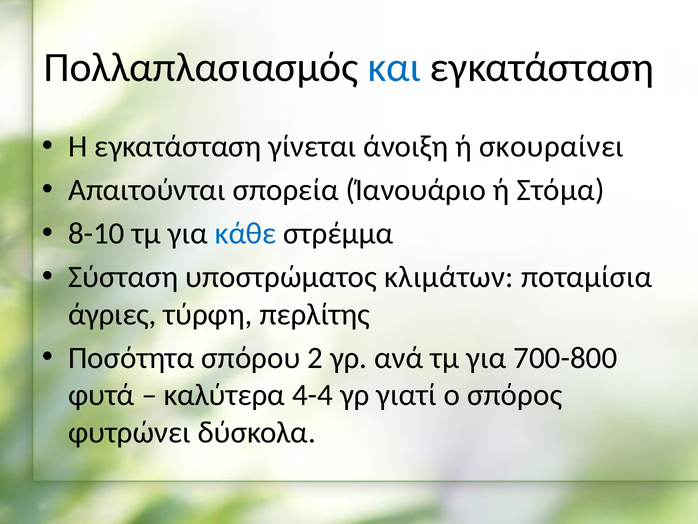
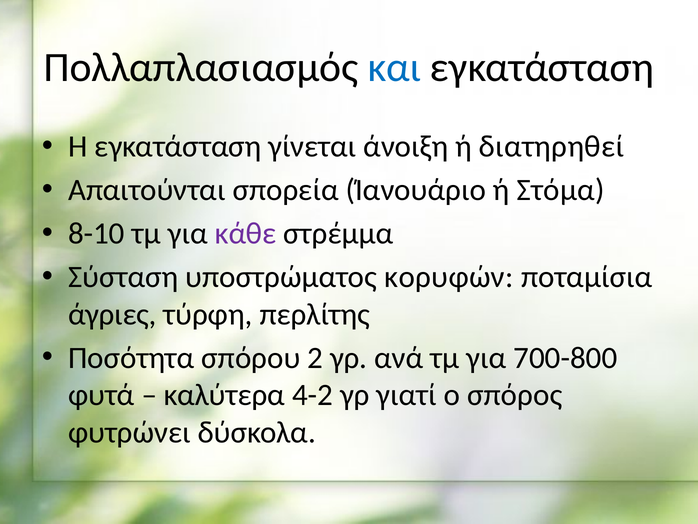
σκουραίνει: σκουραίνει -> διατηρηθεί (552, 146)
κάθε colour: blue -> purple (246, 233)
κλιμάτων: κλιμάτων -> κορυφών (449, 277)
4-4: 4-4 -> 4-2 (313, 395)
